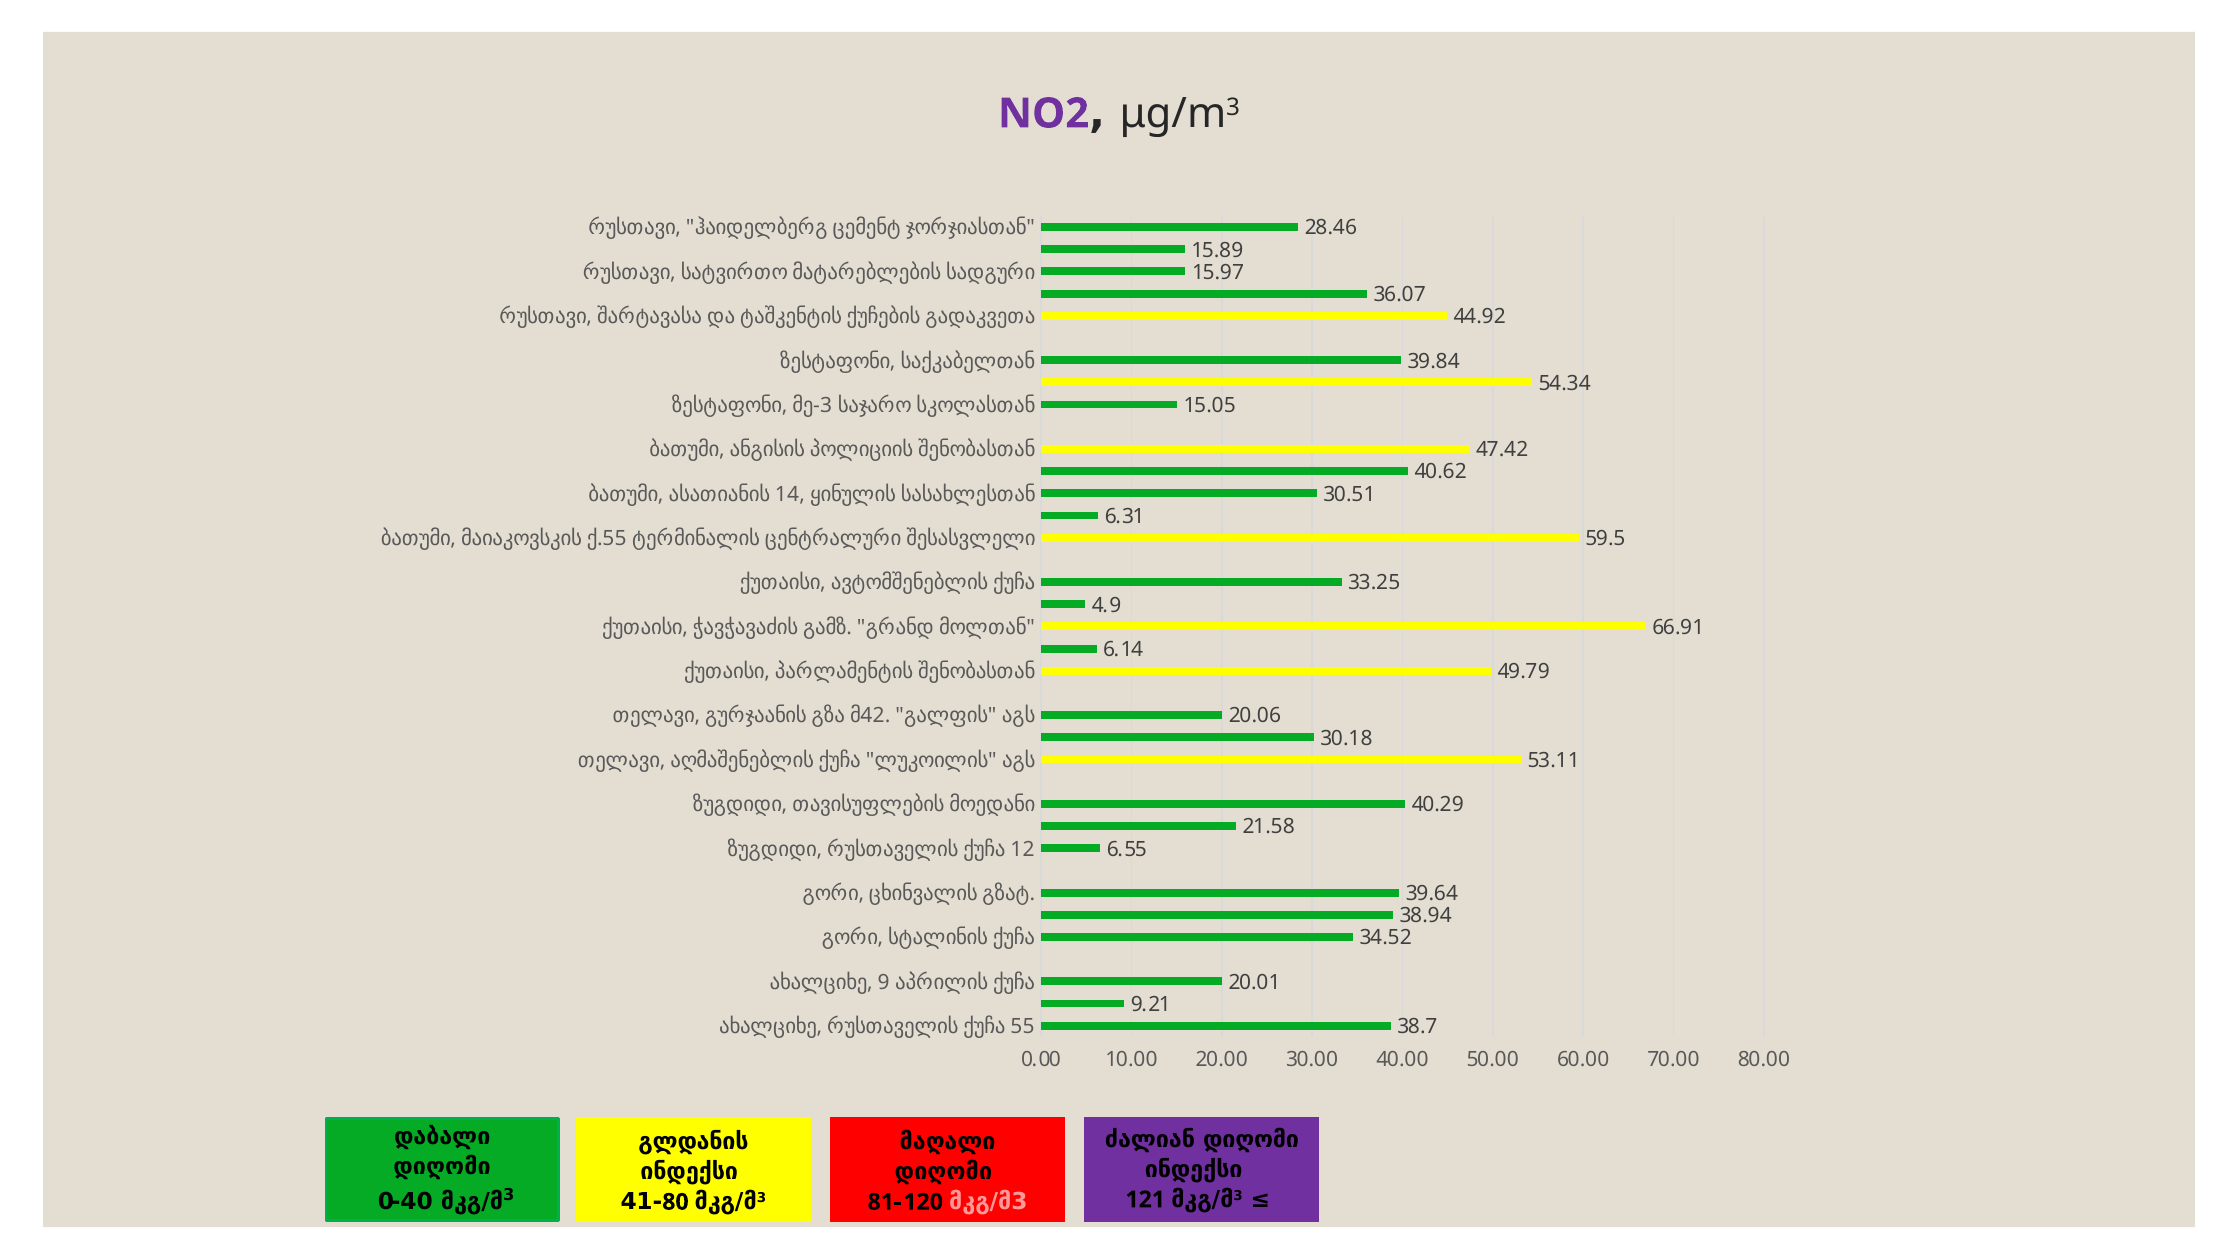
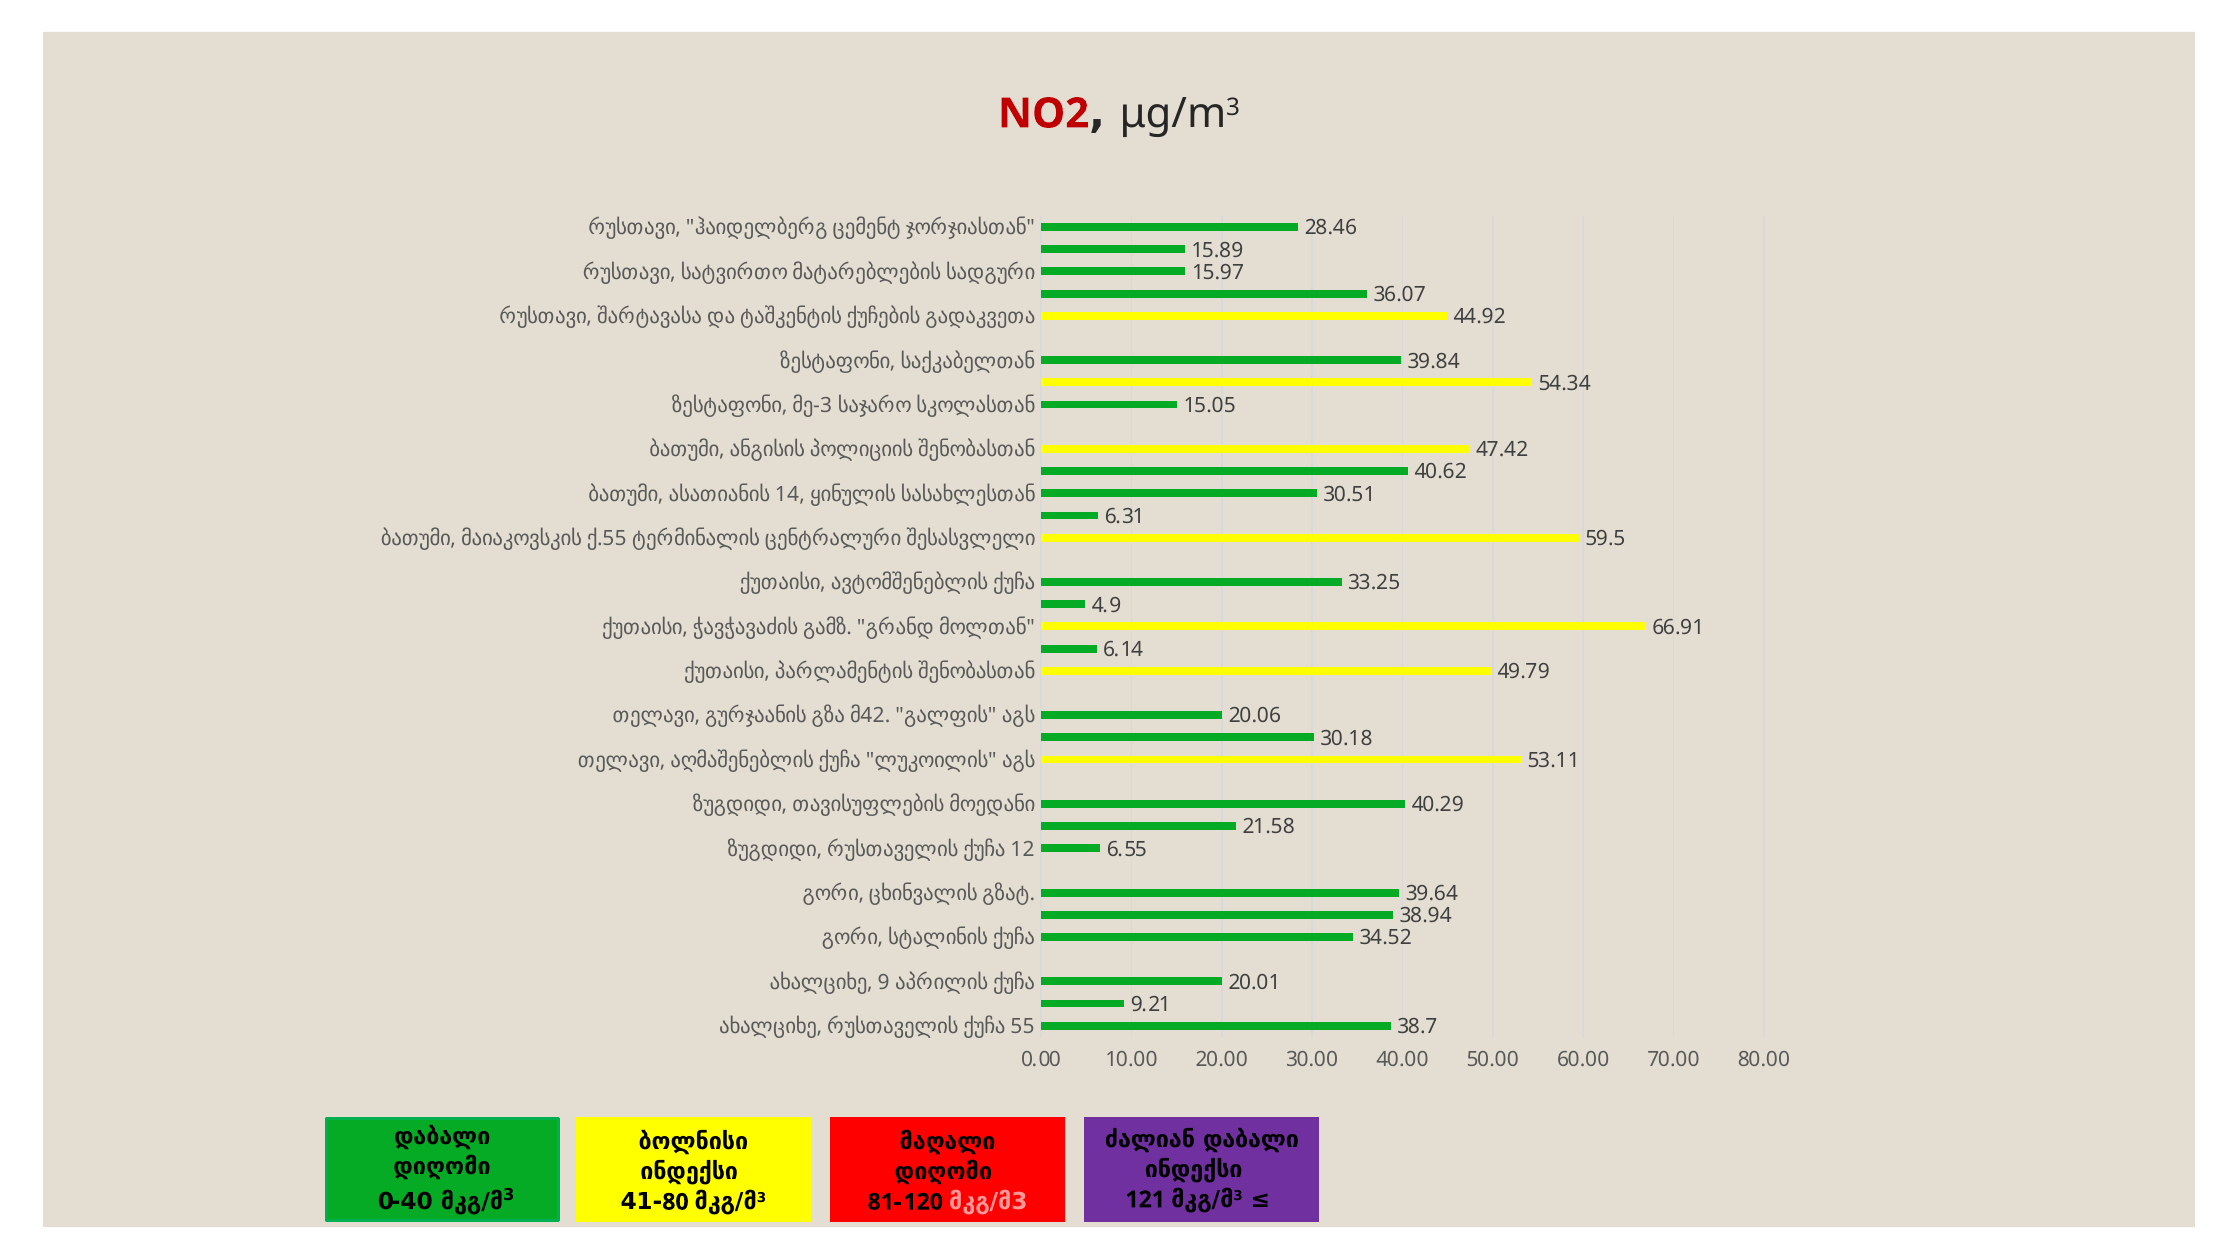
NO2 colour: purple -> red (1044, 114)
ძალიან დიღომი: დიღომი -> დაბალი (1251, 1140)
გლდანის: გლდანის -> ბოლნისი (693, 1142)
